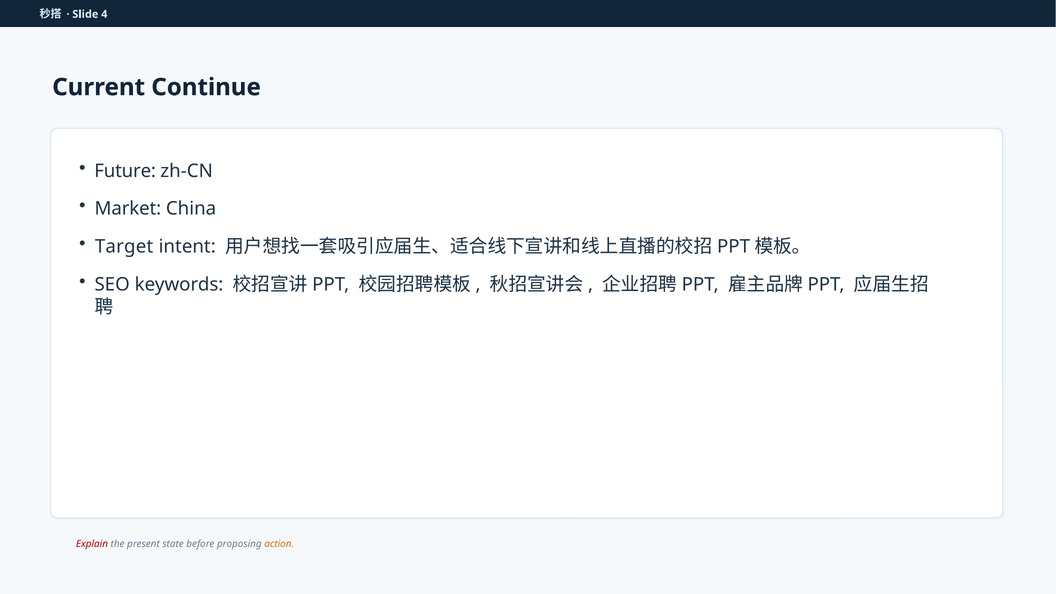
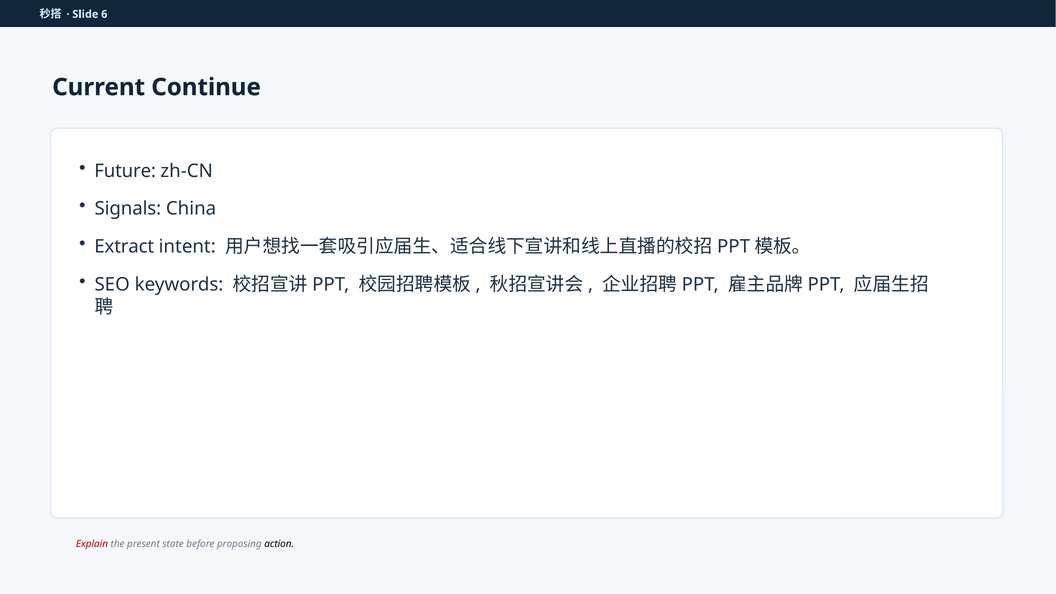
4: 4 -> 6 (104, 14)
Market: Market -> Signals (128, 209)
Target: Target -> Extract (124, 247)
action colour: orange -> black (279, 544)
